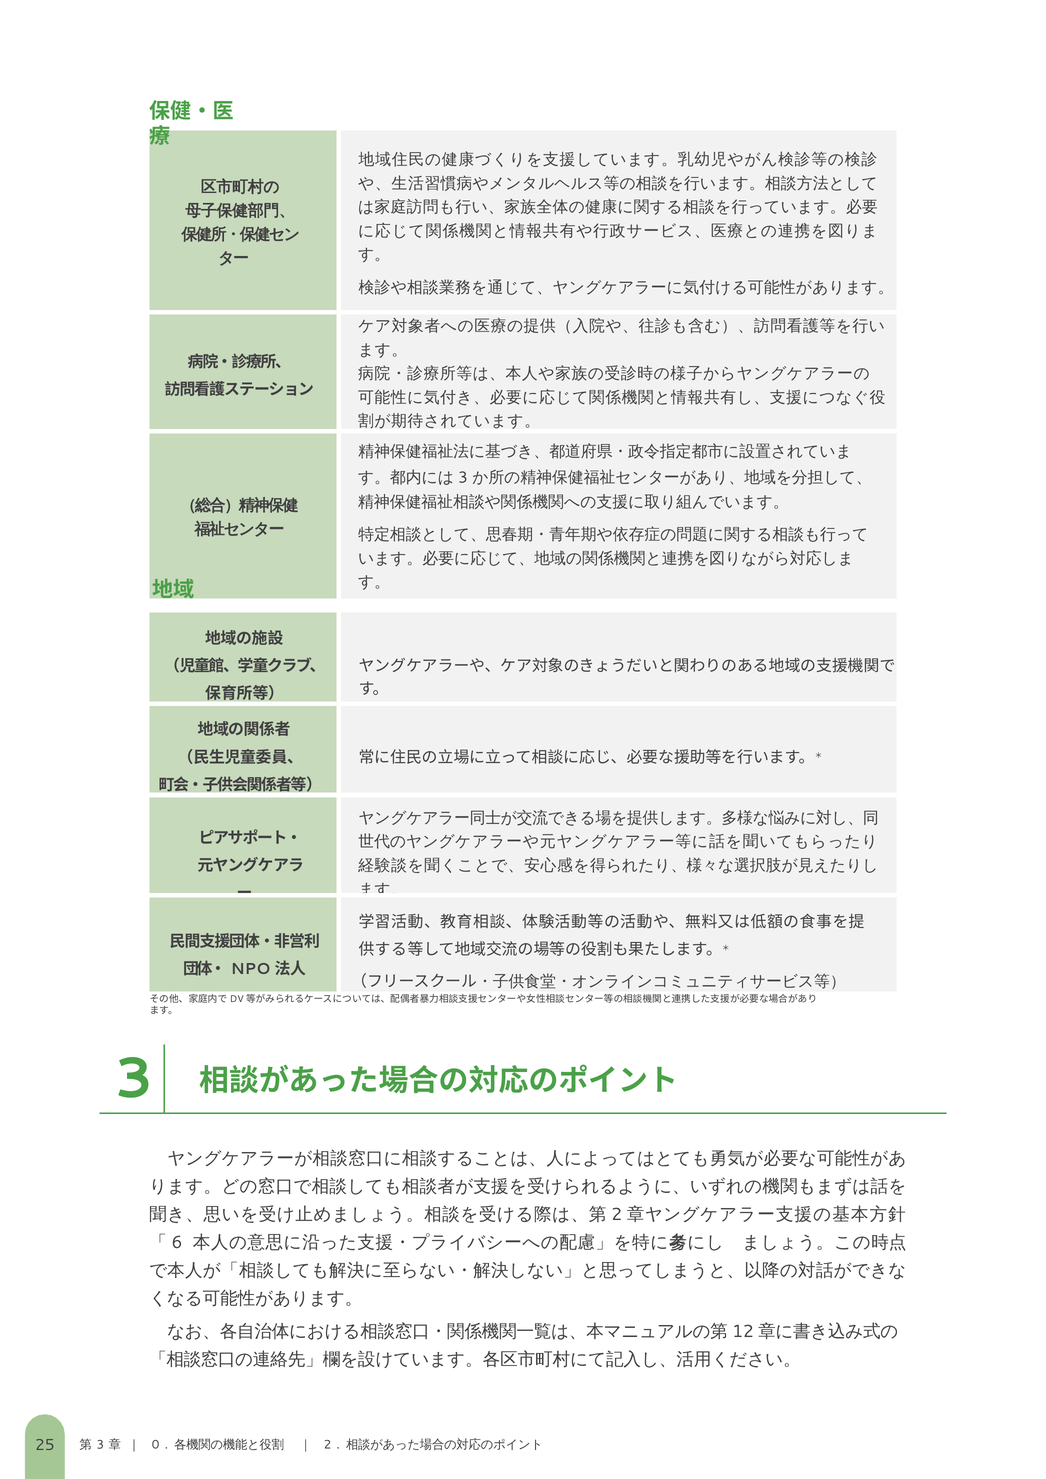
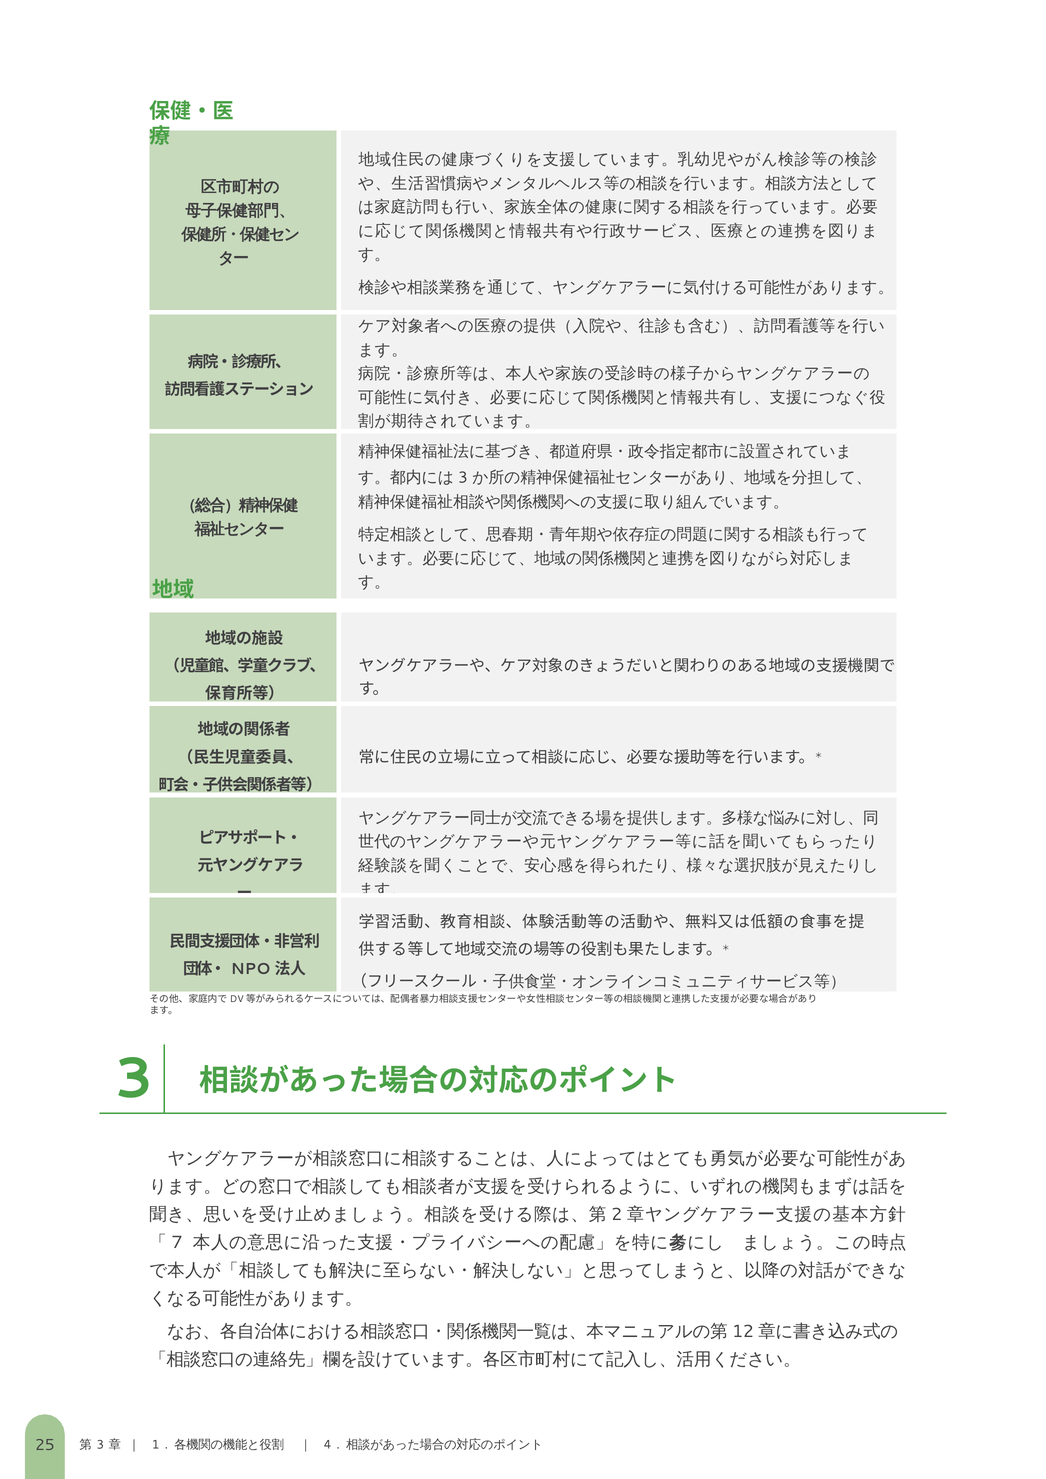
6: 6 -> 7 (177, 1243)
0: 0 -> 1 (156, 1445)
2: 2 -> 4 (327, 1445)
